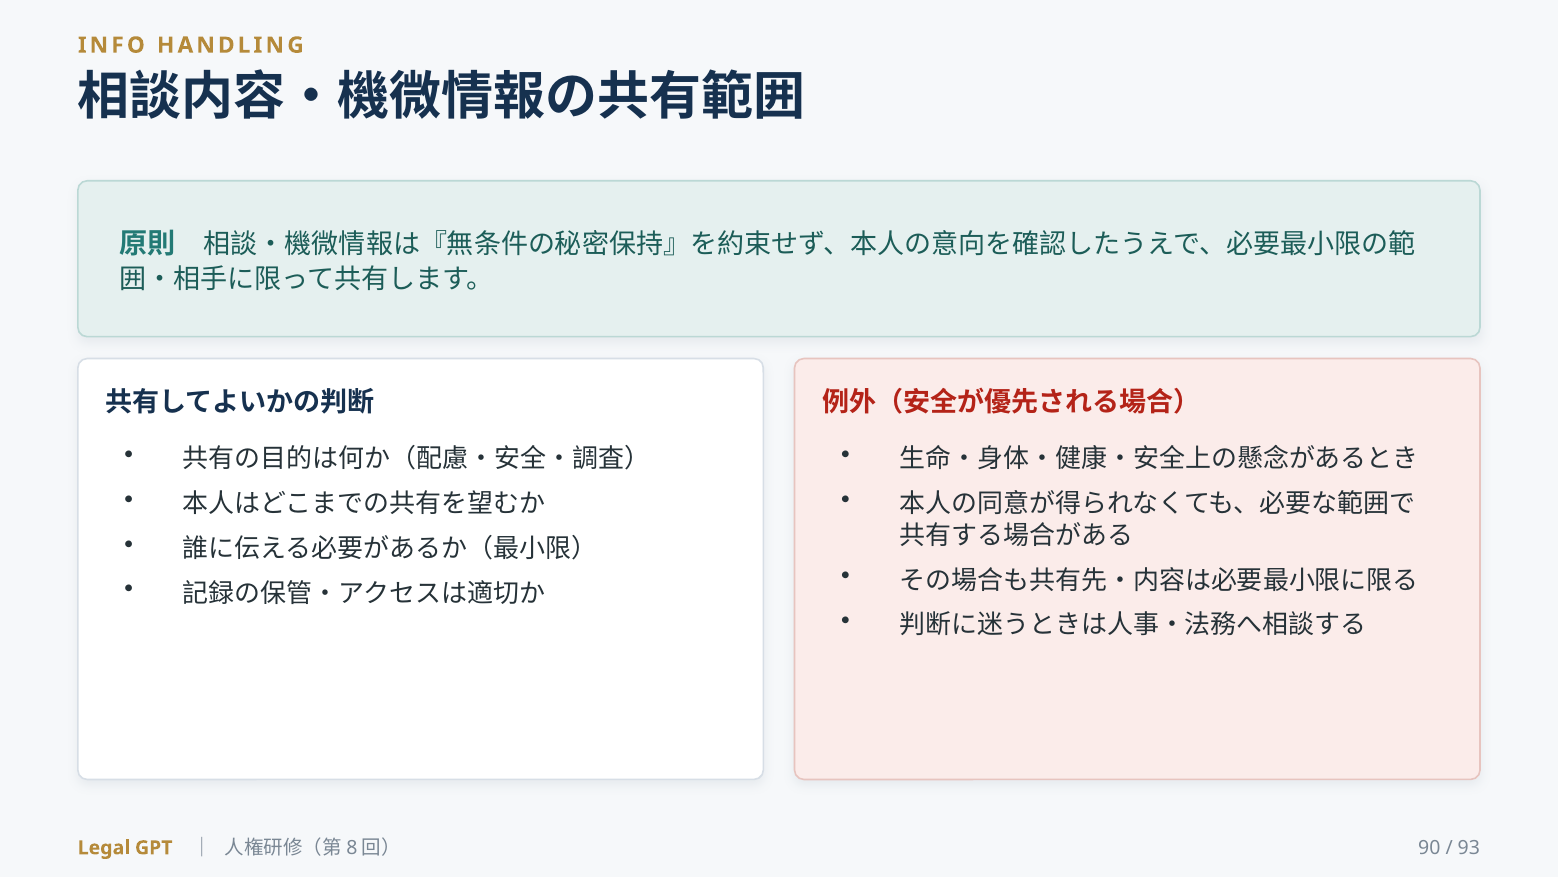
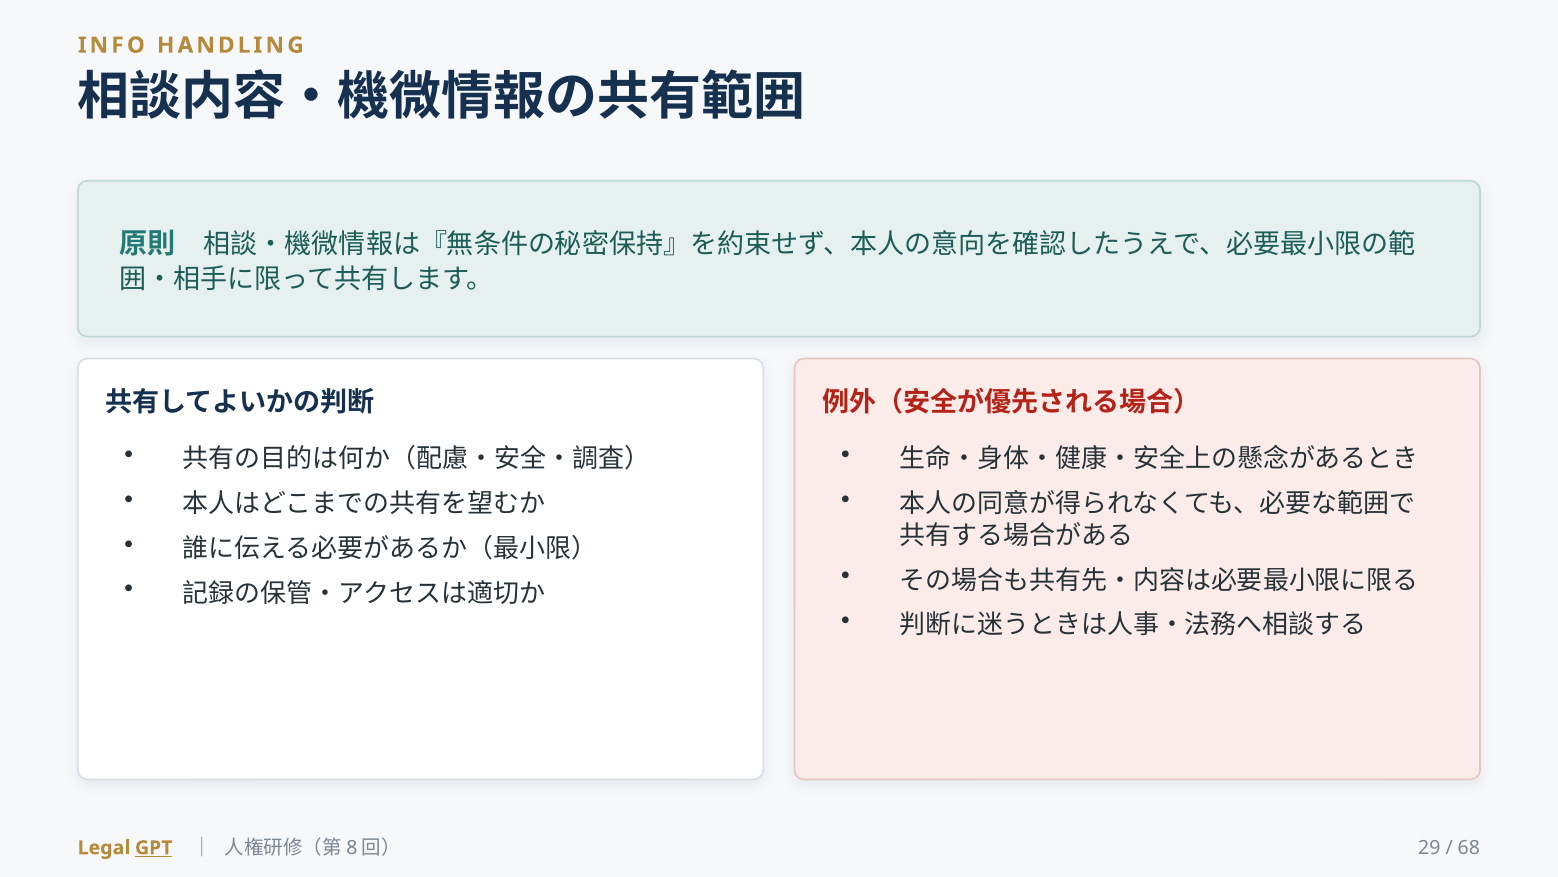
GPT underline: none -> present (154, 847)
90: 90 -> 29 (1429, 847)
93: 93 -> 68 (1469, 847)
